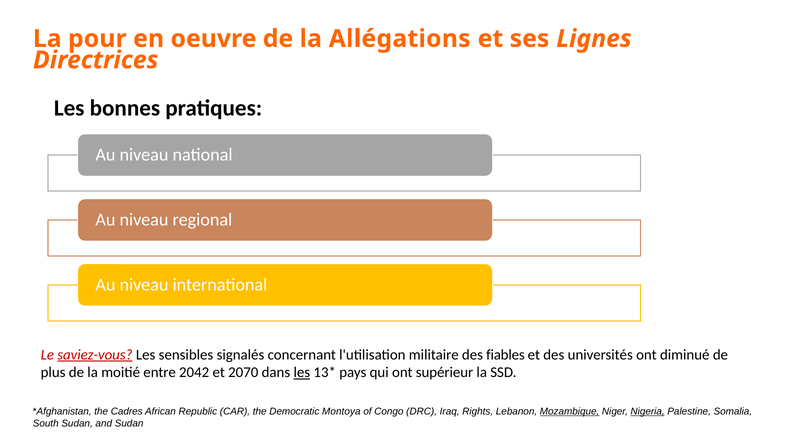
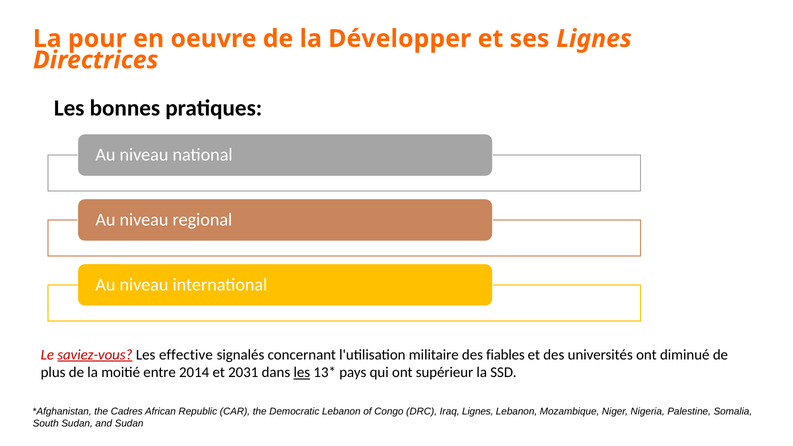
Allégations: Allégations -> Développer (400, 39)
sensibles: sensibles -> effective (186, 355)
2042: 2042 -> 2014 (194, 373)
2070: 2070 -> 2031 (243, 373)
Democratic Montoya: Montoya -> Lebanon (341, 412)
Iraq Rights: Rights -> Lignes (478, 412)
Mozambique underline: present -> none (570, 412)
Nigeria underline: present -> none (648, 412)
